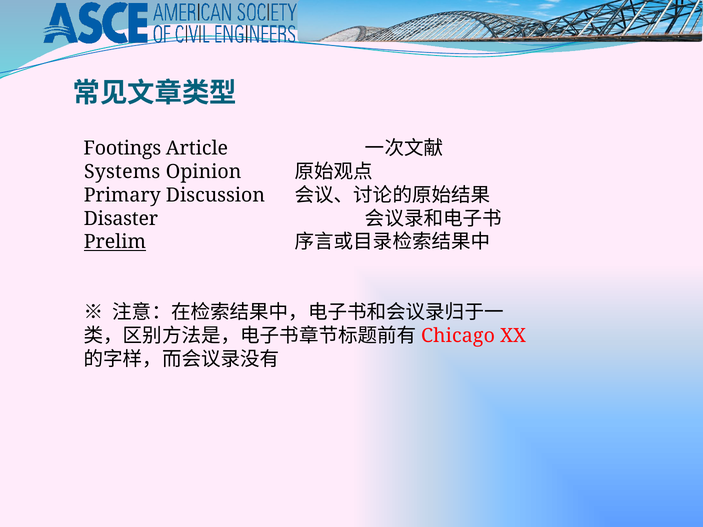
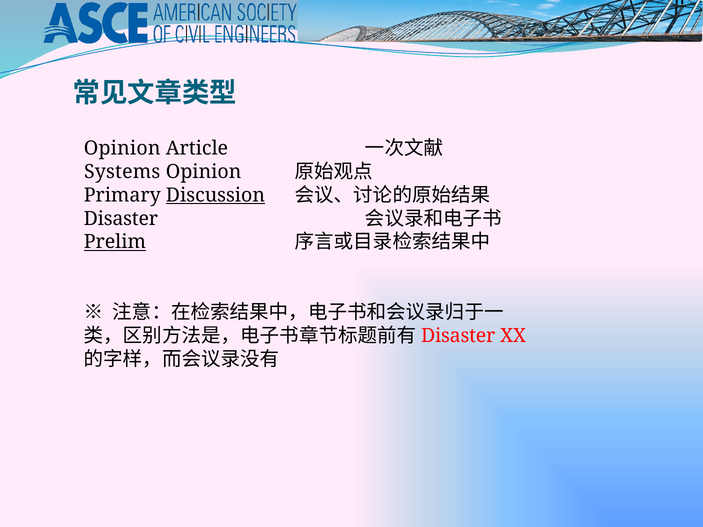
Footings: Footings -> Opinion (122, 148)
Discussion underline: none -> present (215, 195)
Chicago: Chicago -> Disaster (458, 336)
